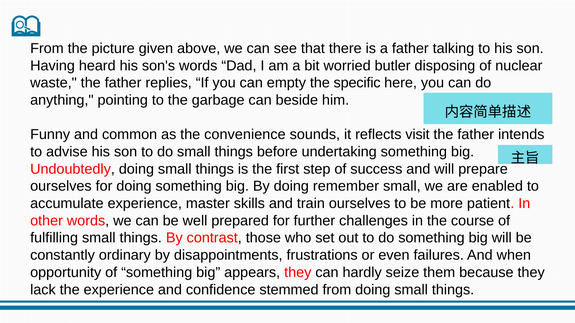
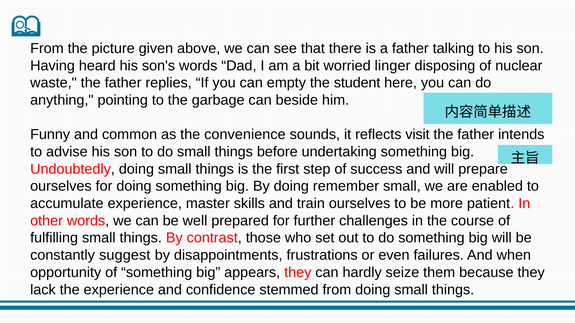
butler: butler -> linger (393, 66)
specific: specific -> student (357, 83)
ordinary: ordinary -> suggest (125, 255)
